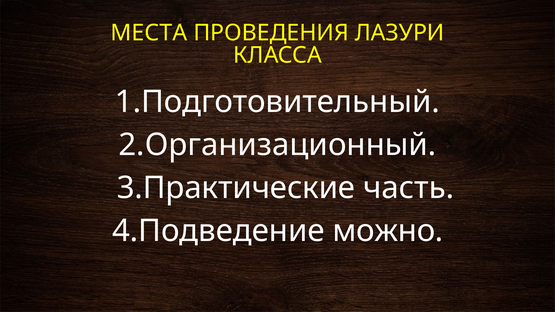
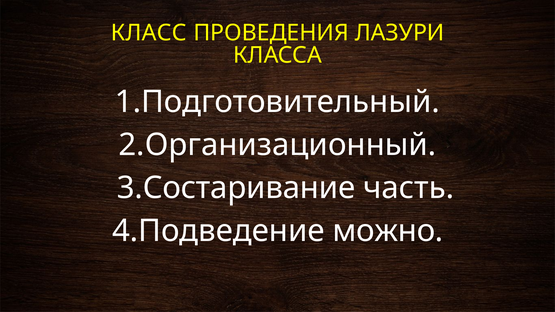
МЕСТА: МЕСТА -> КЛАСС (149, 33)
3.Практические: 3.Практические -> 3.Состаривание (236, 188)
